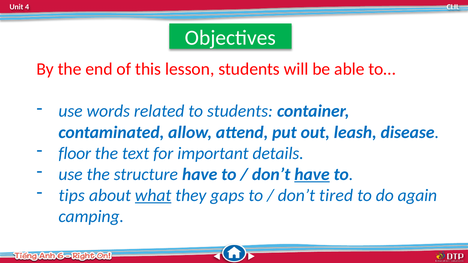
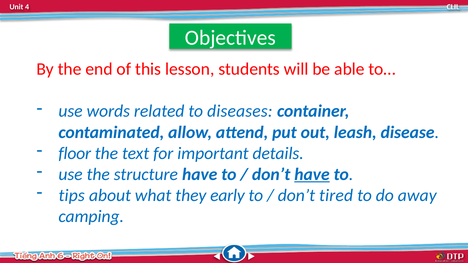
to students: students -> diseases (240, 111)
what underline: present -> none (153, 196)
gaps: gaps -> early (227, 196)
again: again -> away (417, 196)
